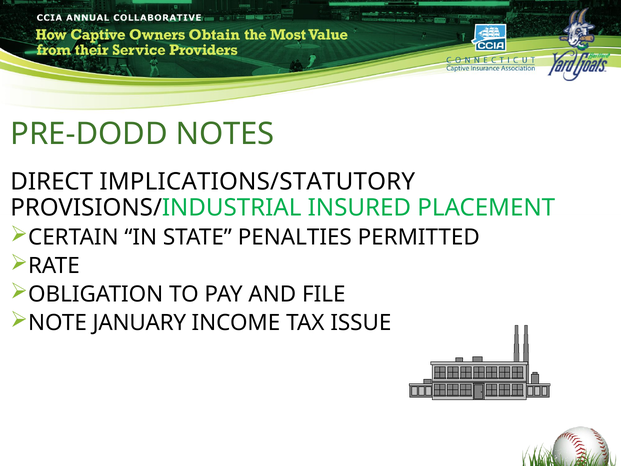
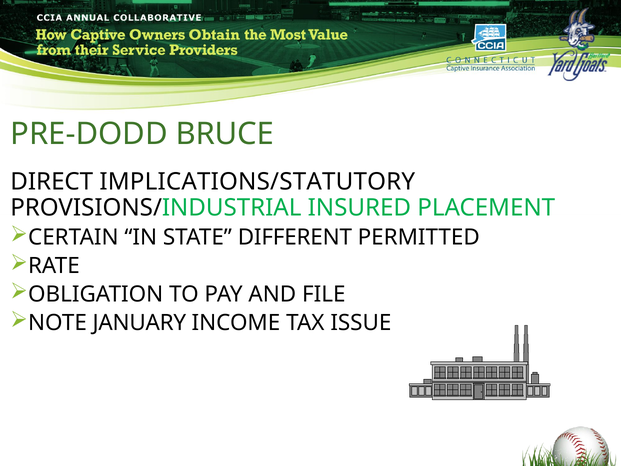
NOTES: NOTES -> BRUCE (225, 134)
PENALTIES: PENALTIES -> DIFFERENT (295, 237)
